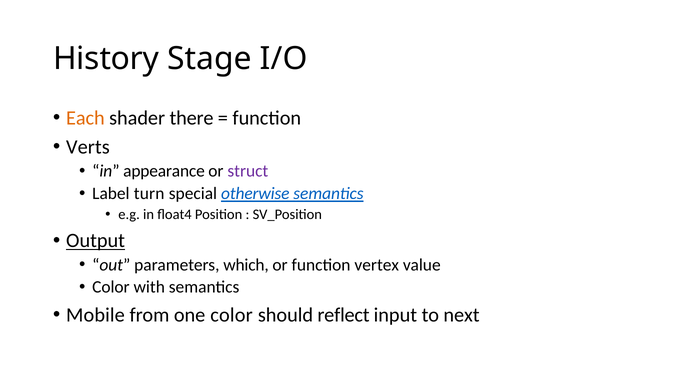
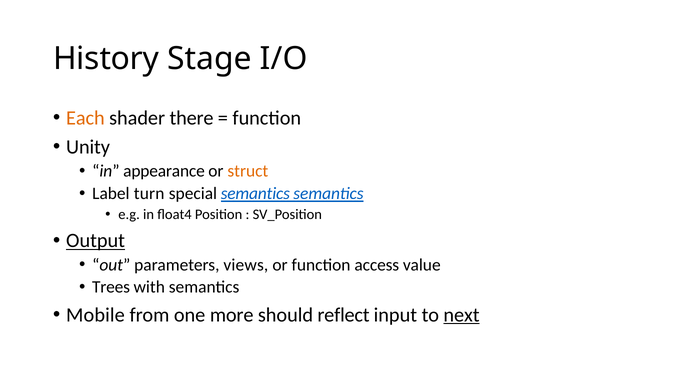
Verts: Verts -> Unity (88, 147)
struct colour: purple -> orange (248, 171)
special otherwise: otherwise -> semantics (255, 193)
which: which -> views (246, 264)
vertex: vertex -> access (377, 264)
Color: Color -> Trees (111, 287)
one color: color -> more (232, 314)
next underline: none -> present (462, 314)
